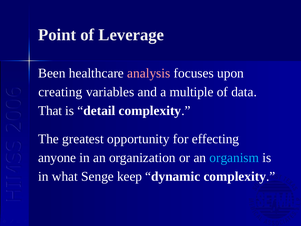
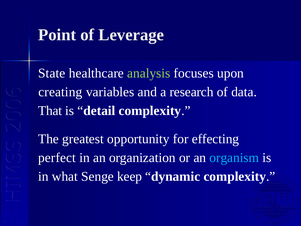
Been: Been -> State (52, 73)
analysis colour: pink -> light green (149, 73)
multiple: multiple -> research (192, 92)
anyone: anyone -> perfect (57, 157)
